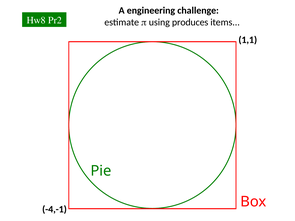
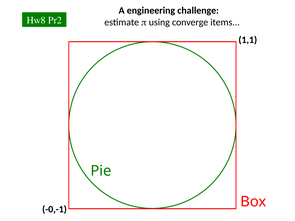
produces: produces -> converge (190, 22)
-4,-1: -4,-1 -> -0,-1 (54, 209)
